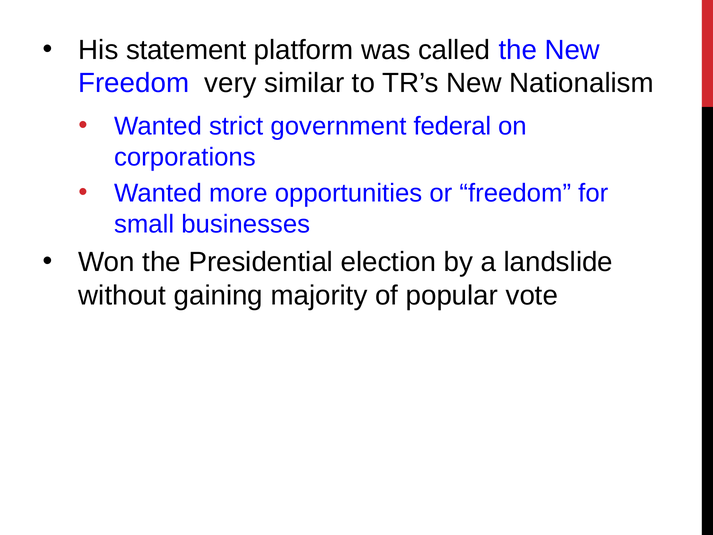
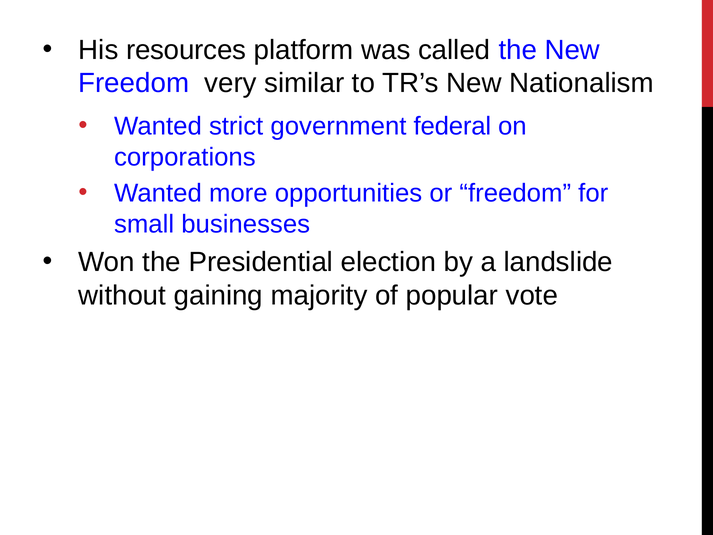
statement: statement -> resources (186, 50)
